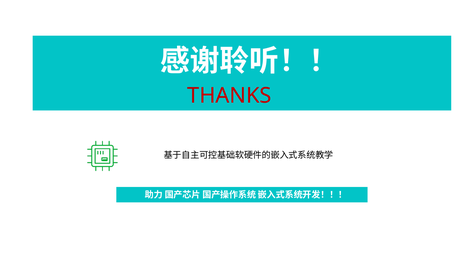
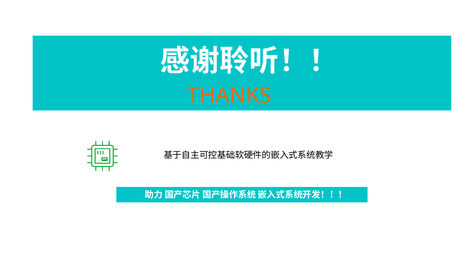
THANKS colour: red -> orange (229, 95)
